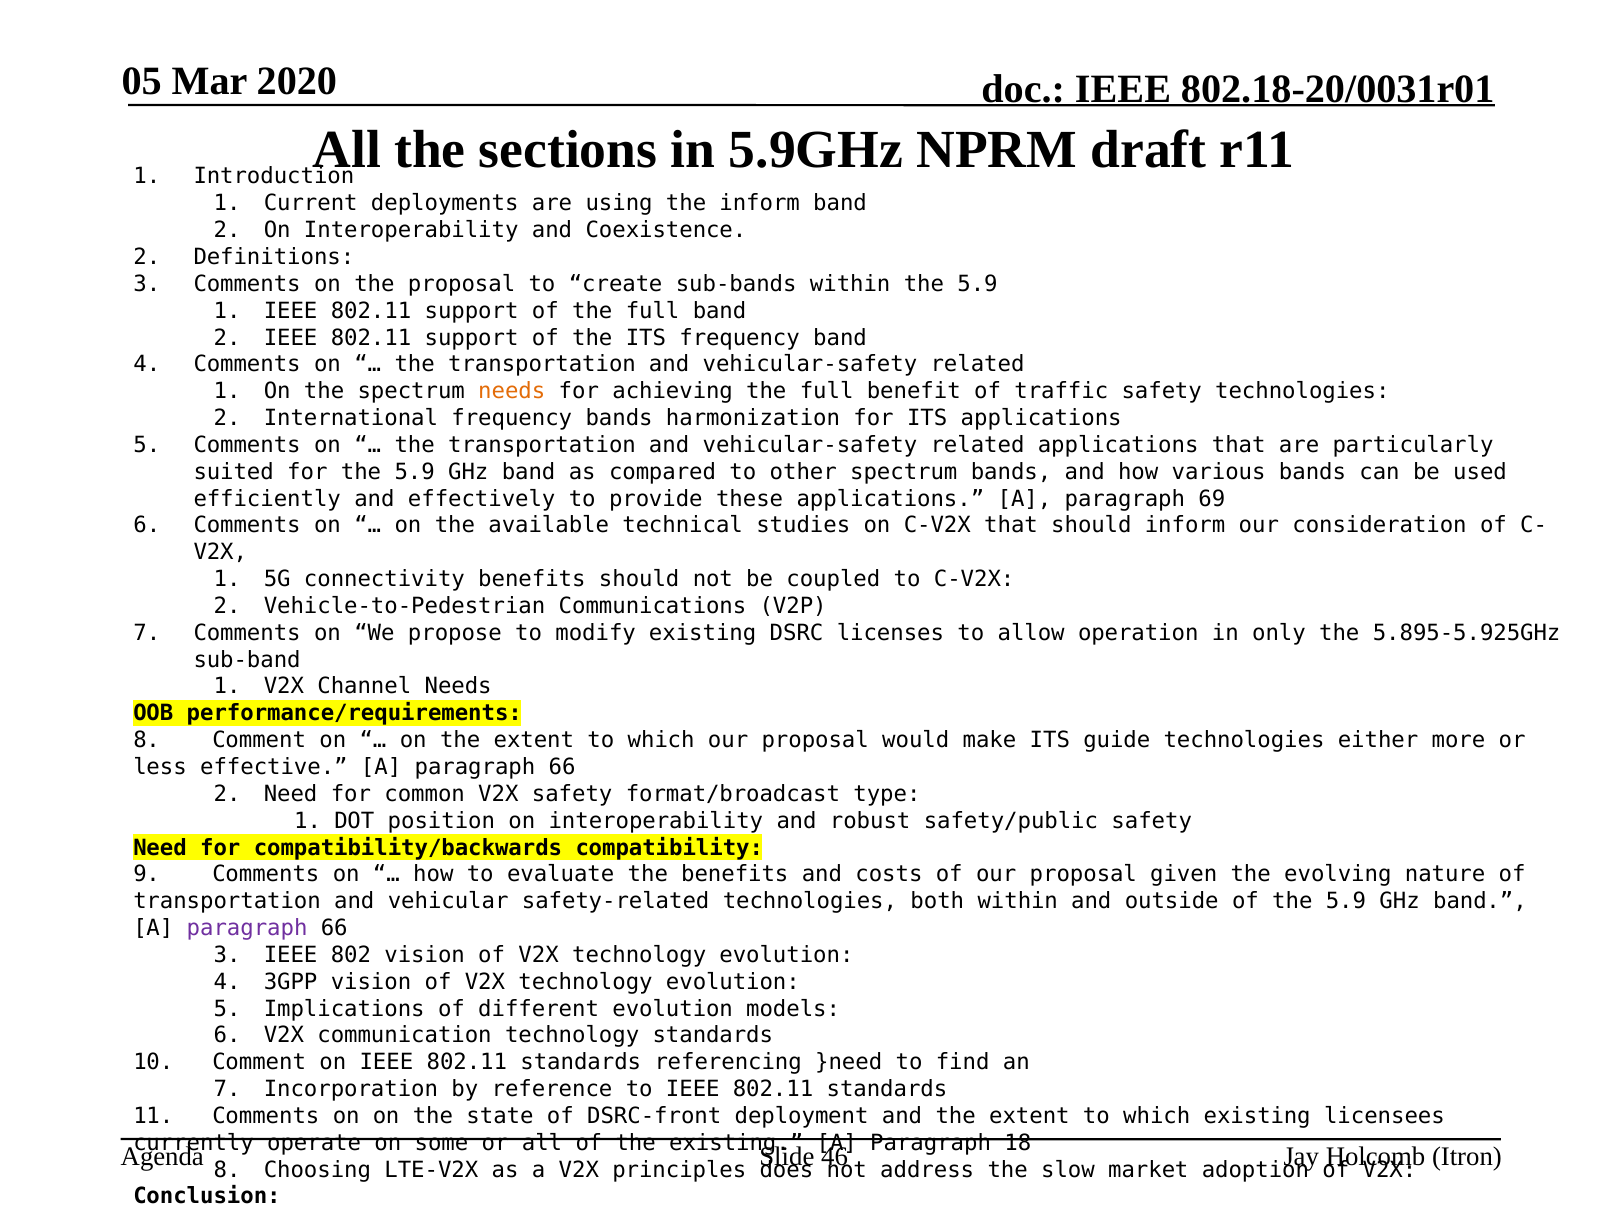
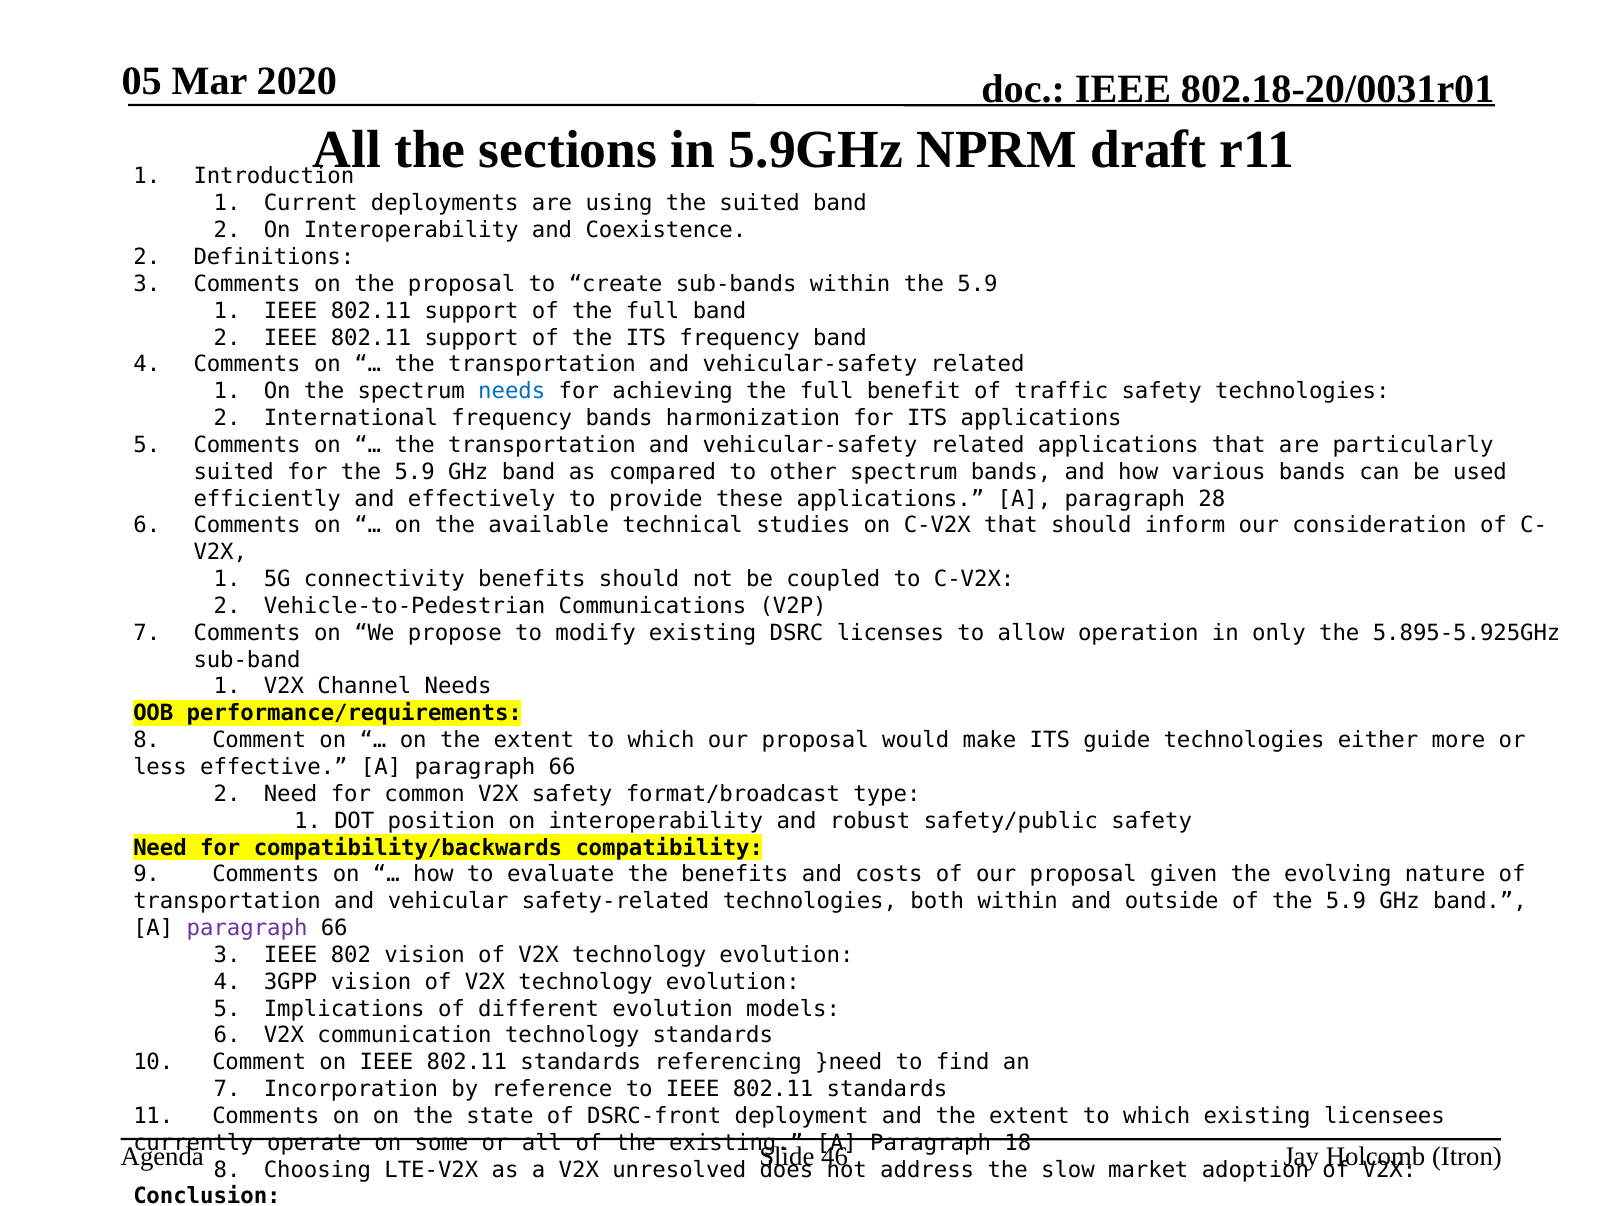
the inform: inform -> suited (760, 203)
needs colour: orange -> blue (512, 391)
69: 69 -> 28 (1212, 499)
principles: principles -> unresolved (679, 1170)
